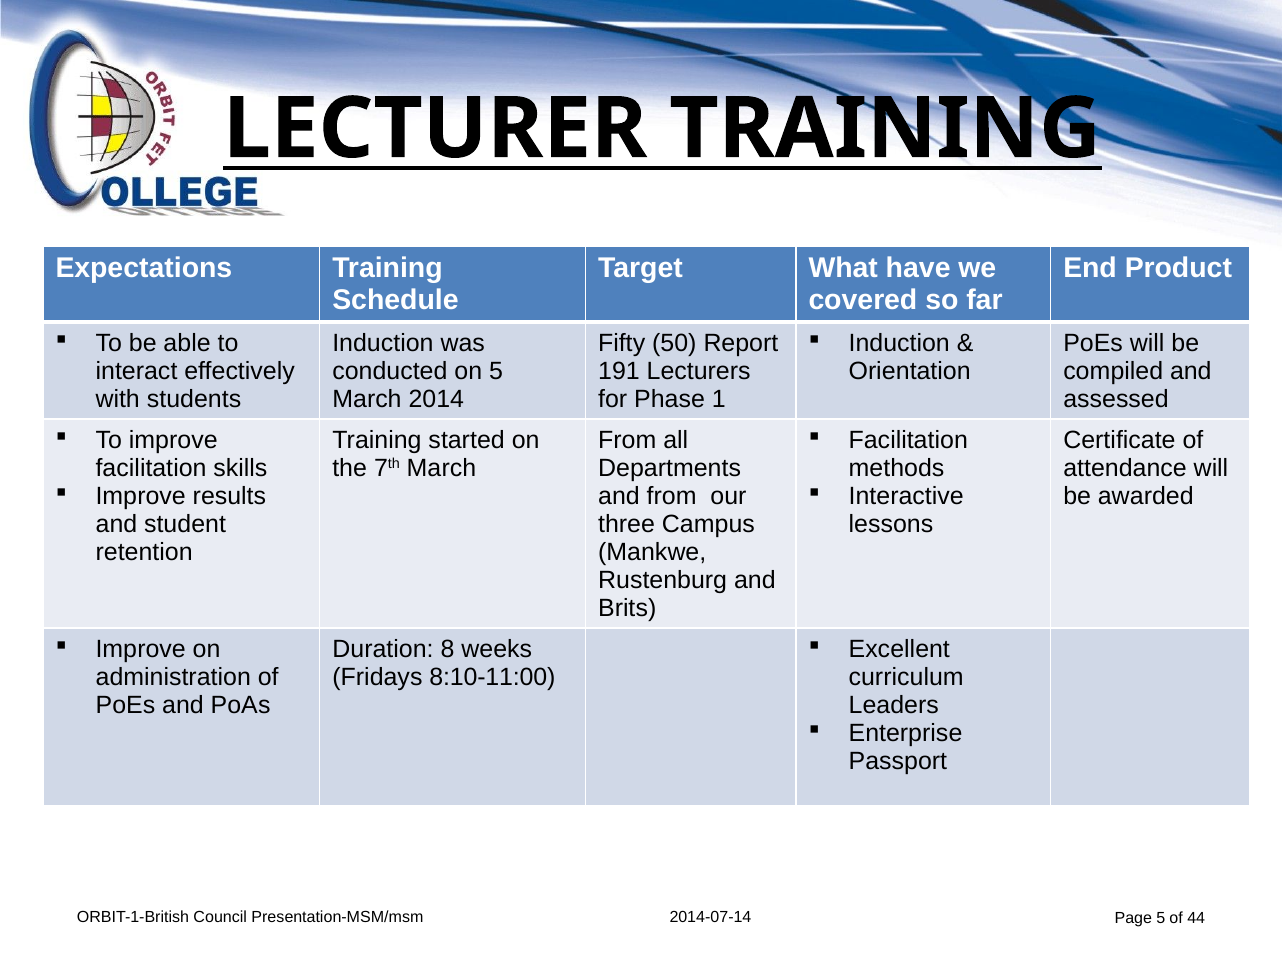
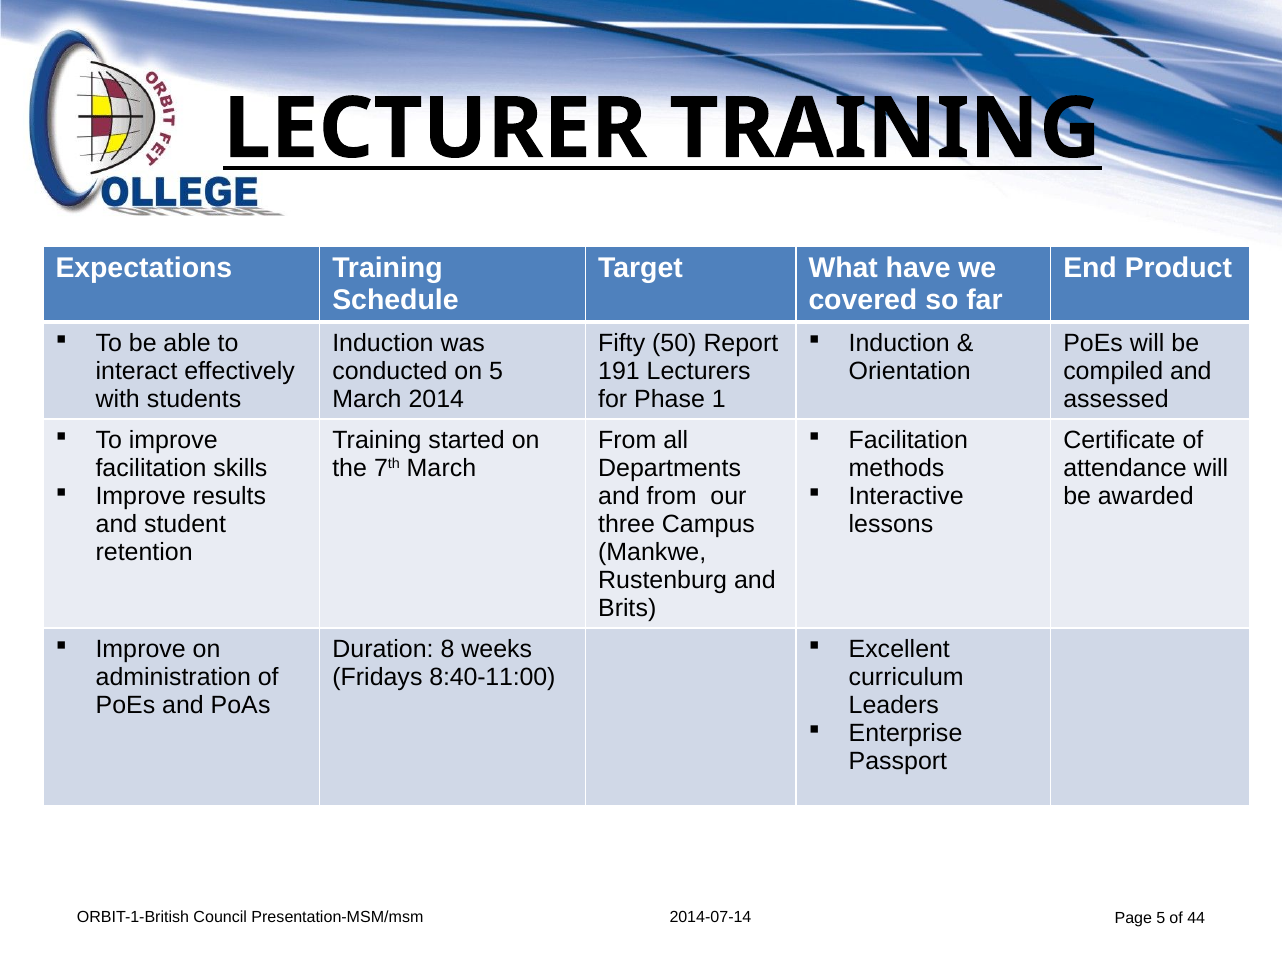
8:10-11:00: 8:10-11:00 -> 8:40-11:00 (492, 677)
